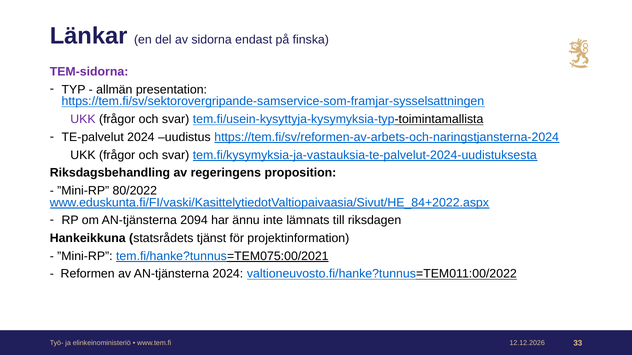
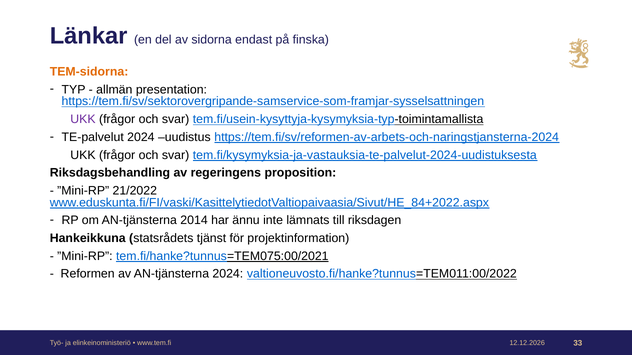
TEM-sidorna colour: purple -> orange (89, 72)
80/2022: 80/2022 -> 21/2022 (135, 191)
2094: 2094 -> 2014 (194, 221)
